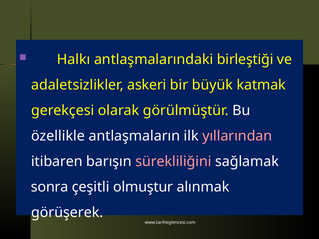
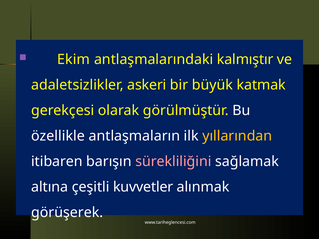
Halkı: Halkı -> Ekim (74, 59)
birleştiği: birleştiği -> kalmıştır (245, 59)
yıllarından colour: pink -> yellow (237, 136)
sonra: sonra -> altına (50, 187)
olmuştur: olmuştur -> kuvvetler (143, 187)
